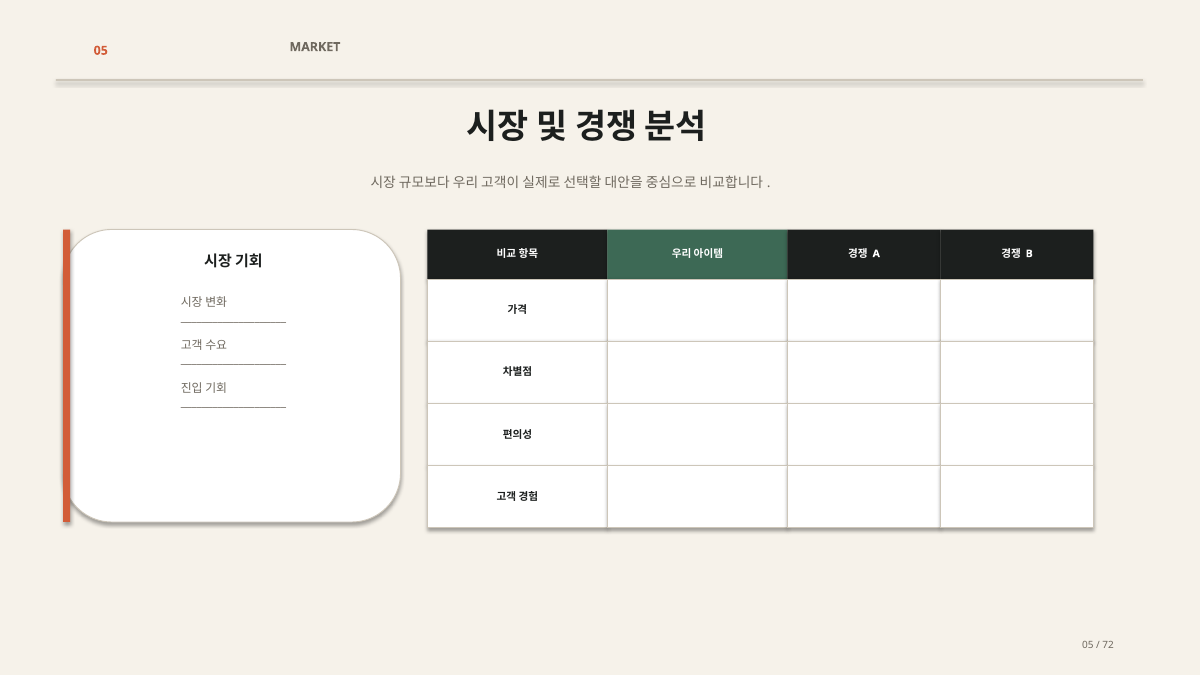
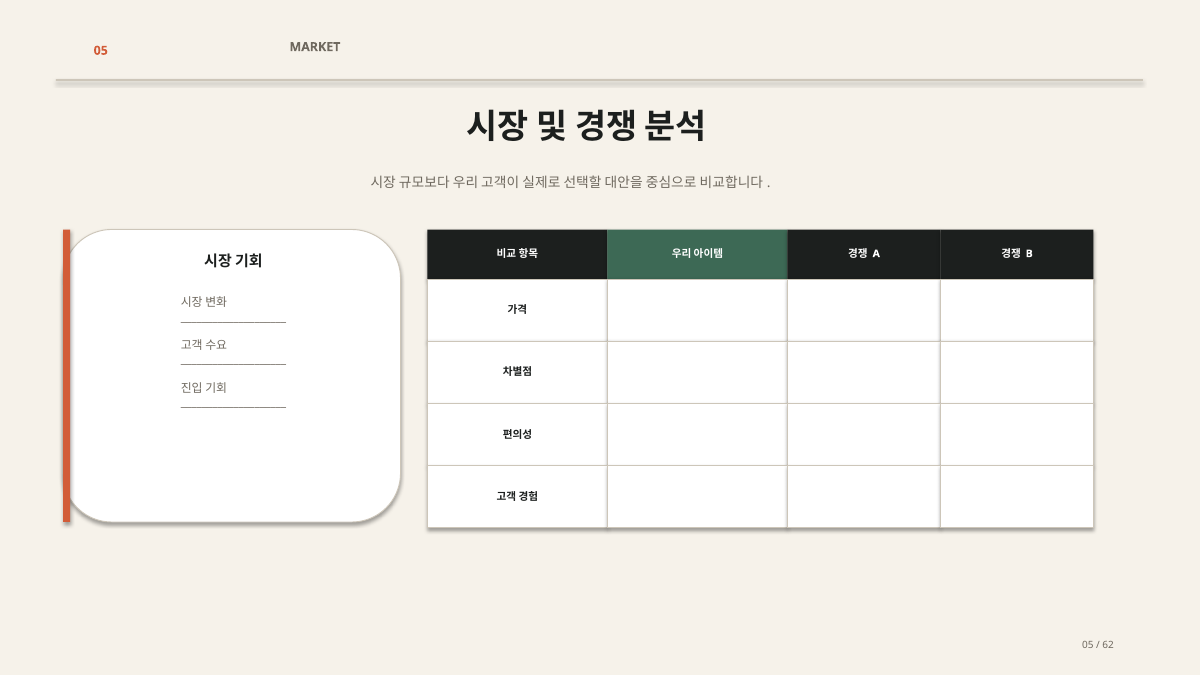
72: 72 -> 62 (1108, 646)
